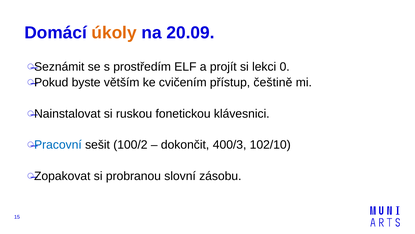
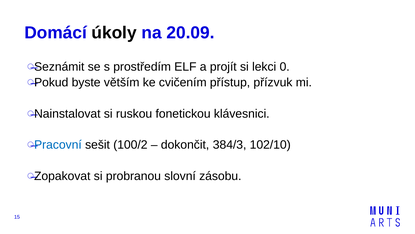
úkoly colour: orange -> black (114, 33)
češtině: češtině -> přízvuk (273, 82)
400/3: 400/3 -> 384/3 (230, 145)
